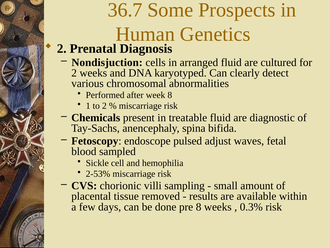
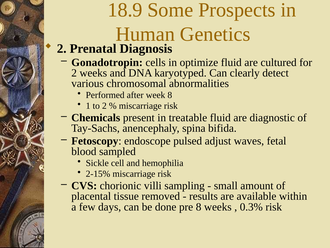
36.7: 36.7 -> 18.9 (125, 10)
Nondisjuction: Nondisjuction -> Gonadotropin (107, 62)
arranged: arranged -> optimize (199, 62)
2-53%: 2-53% -> 2-15% (98, 174)
